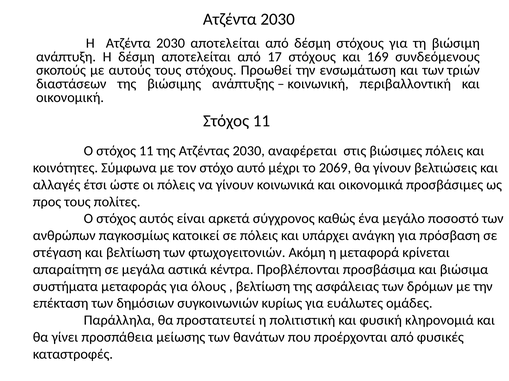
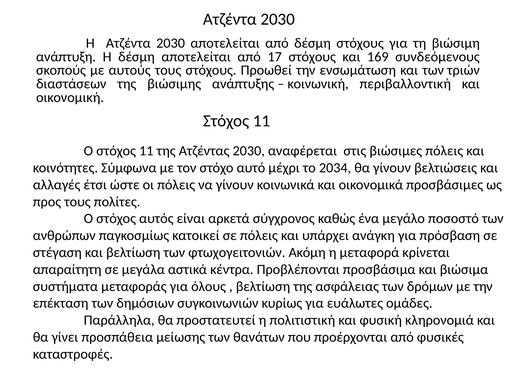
2069: 2069 -> 2034 (335, 168)
